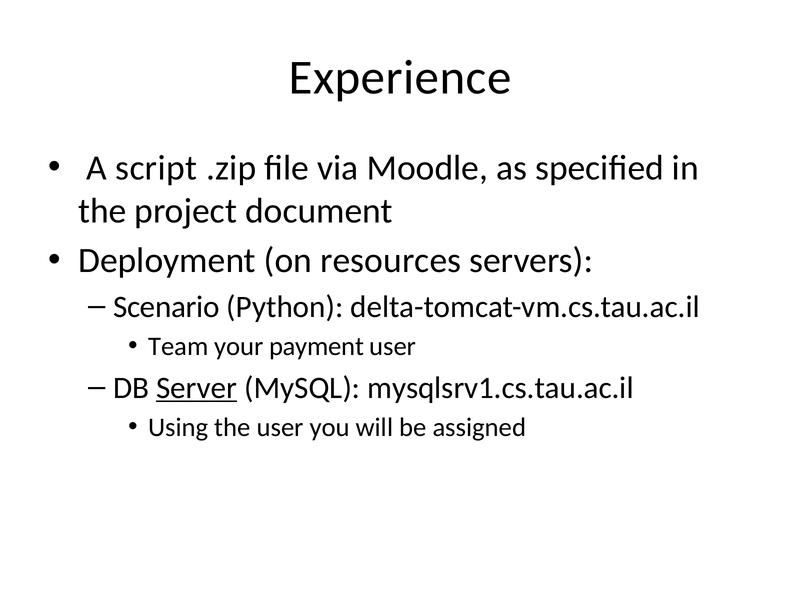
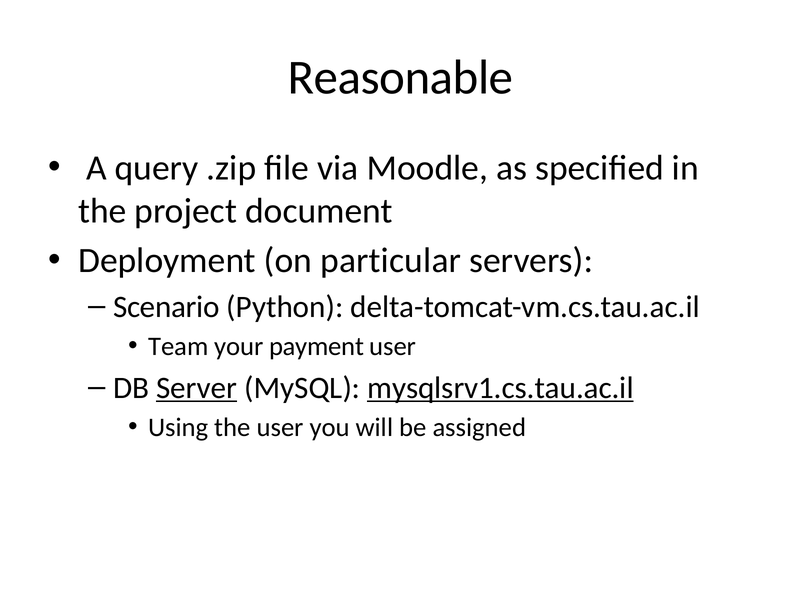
Experience: Experience -> Reasonable (401, 78)
script: script -> query (156, 168)
resources: resources -> particular (391, 261)
mysqlsrv1.cs.tau.ac.il underline: none -> present (500, 388)
